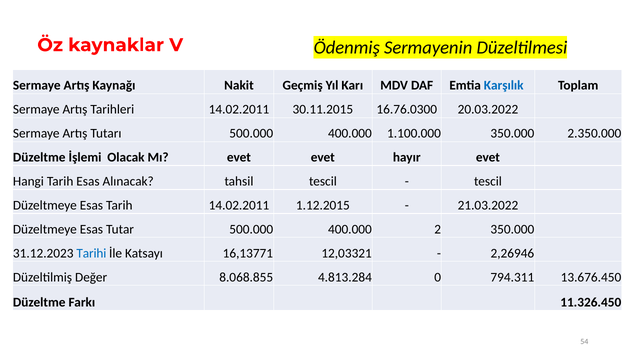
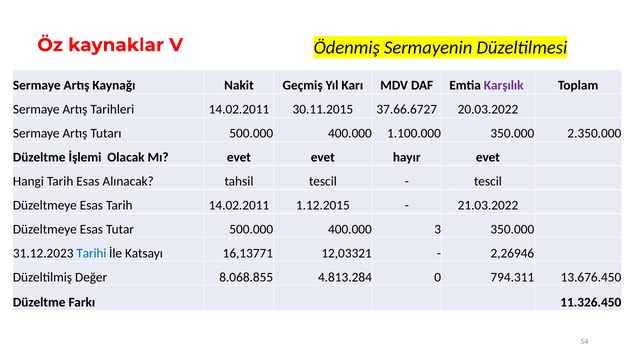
Karşılık colour: blue -> purple (504, 86)
16.76.0300: 16.76.0300 -> 37.66.6727 (407, 110)
2: 2 -> 3 (438, 230)
